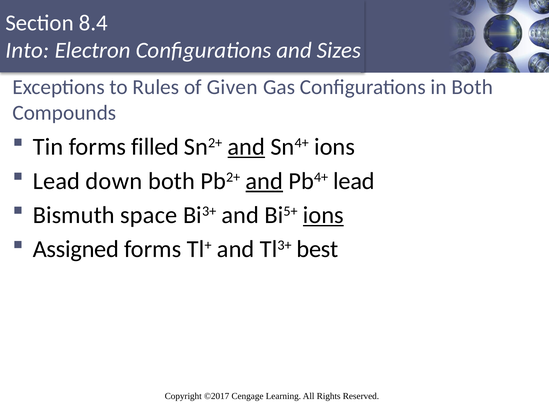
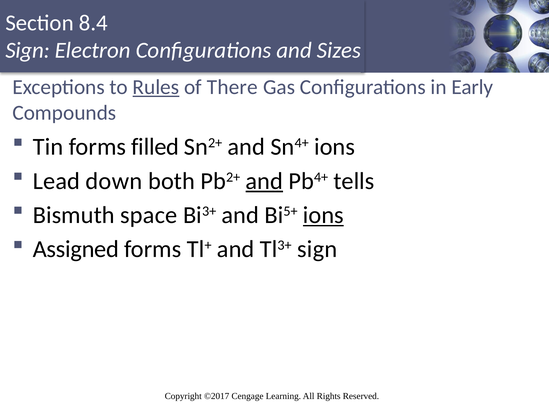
Into: Into -> Sign (28, 50)
Rules underline: none -> present (156, 87)
Given: Given -> There (232, 87)
in Both: Both -> Early (472, 87)
and underline: present -> none (246, 147)
Pb4+ lead: lead -> tells (354, 181)
Tl3+ best: best -> sign (317, 250)
